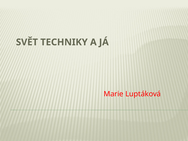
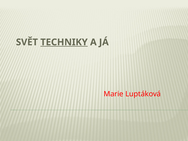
TECHNIKY underline: none -> present (64, 42)
